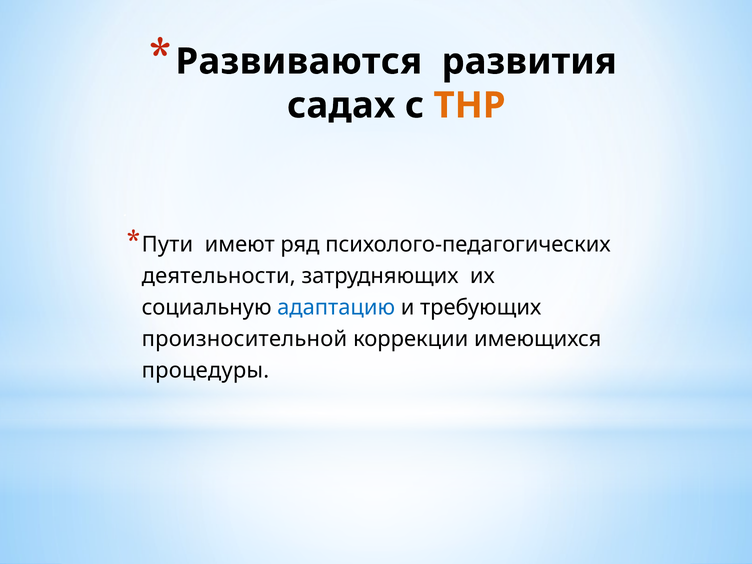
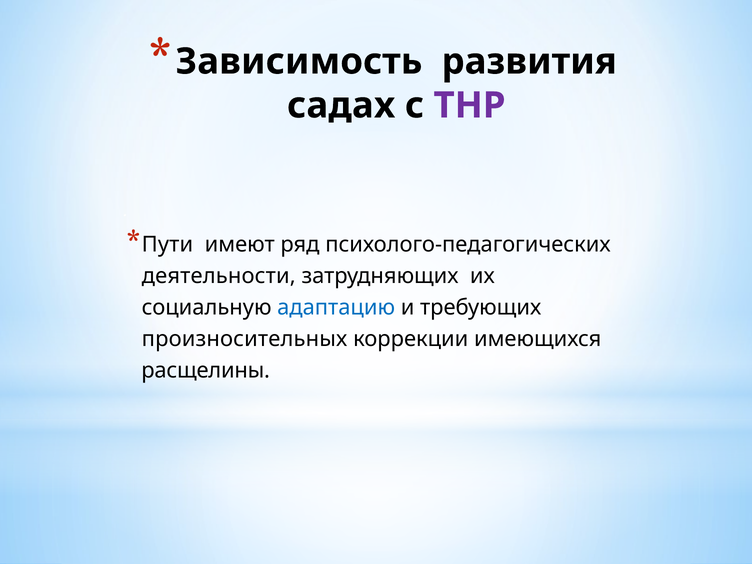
Развиваются: Развиваются -> Зависимость (299, 62)
ТНР colour: orange -> purple (470, 105)
произносительной: произносительной -> произносительных (244, 339)
процедуры: процедуры -> расщелины (206, 371)
